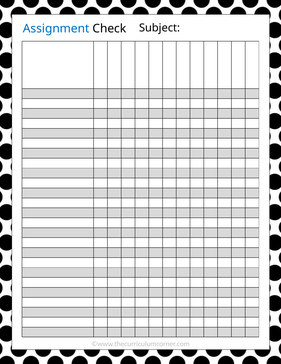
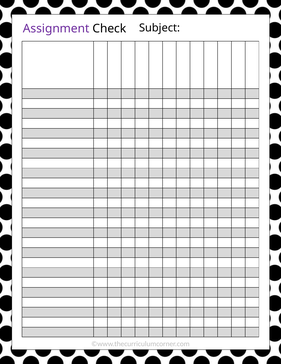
Assignment colour: blue -> purple (56, 29)
